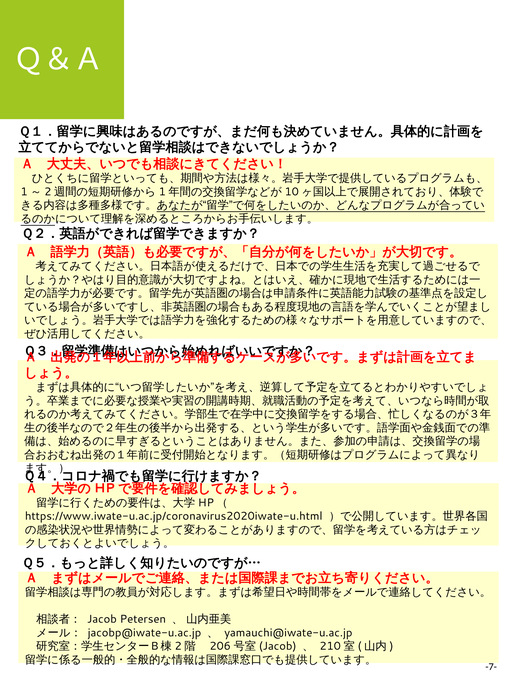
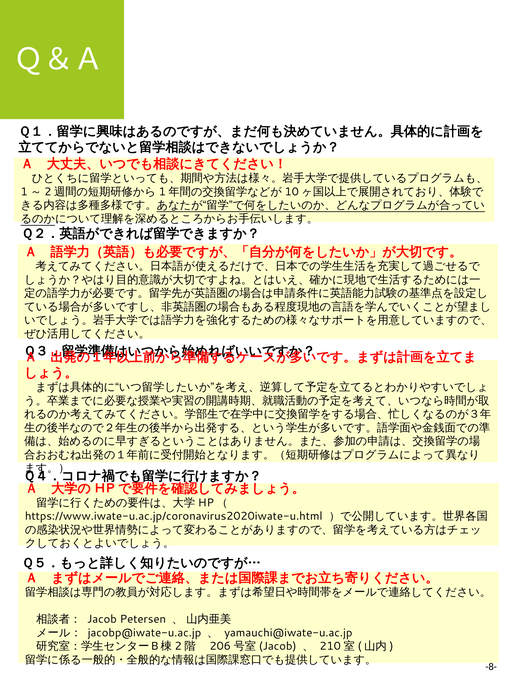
-7-: -7- -> -8- (491, 666)
